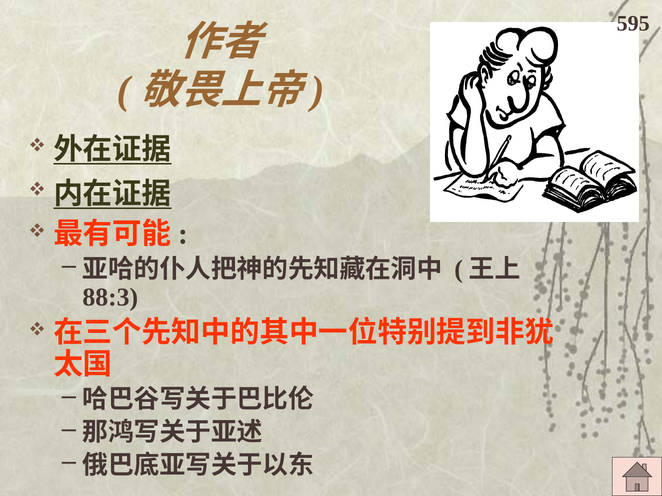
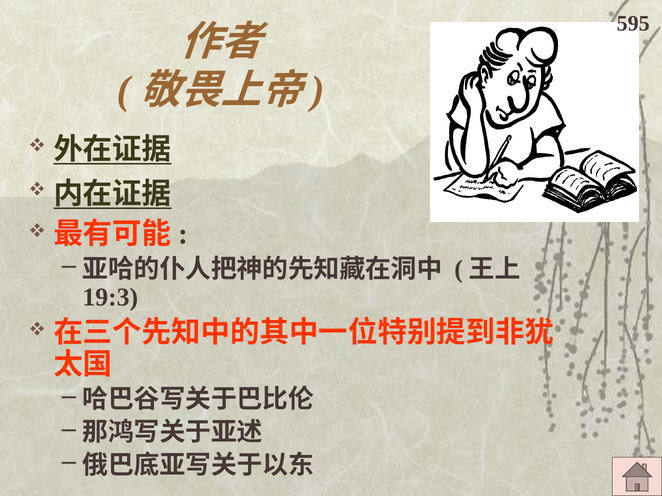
88:3: 88:3 -> 19:3 (110, 297)
